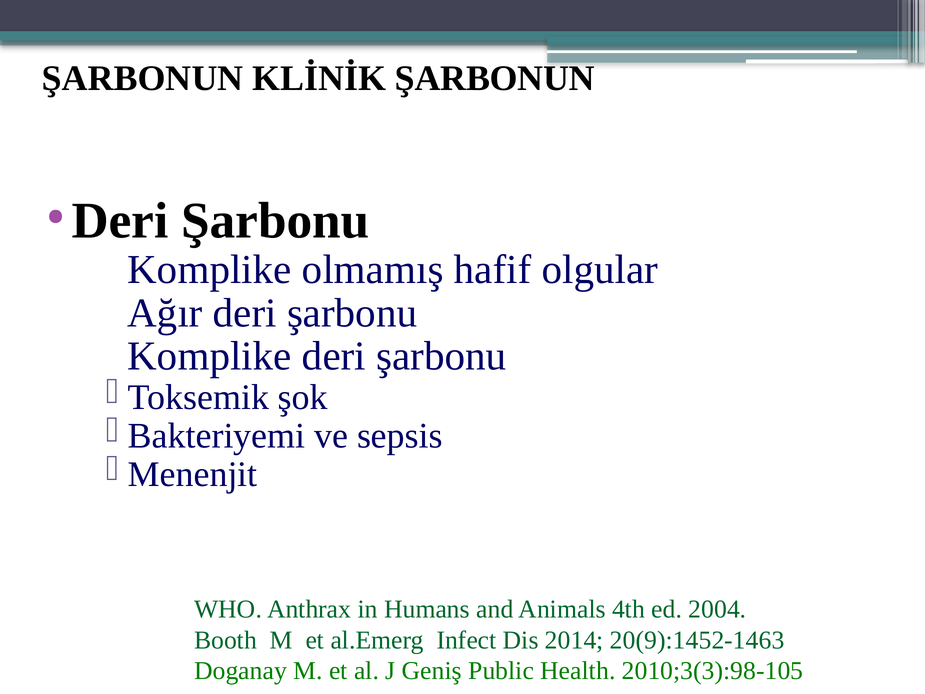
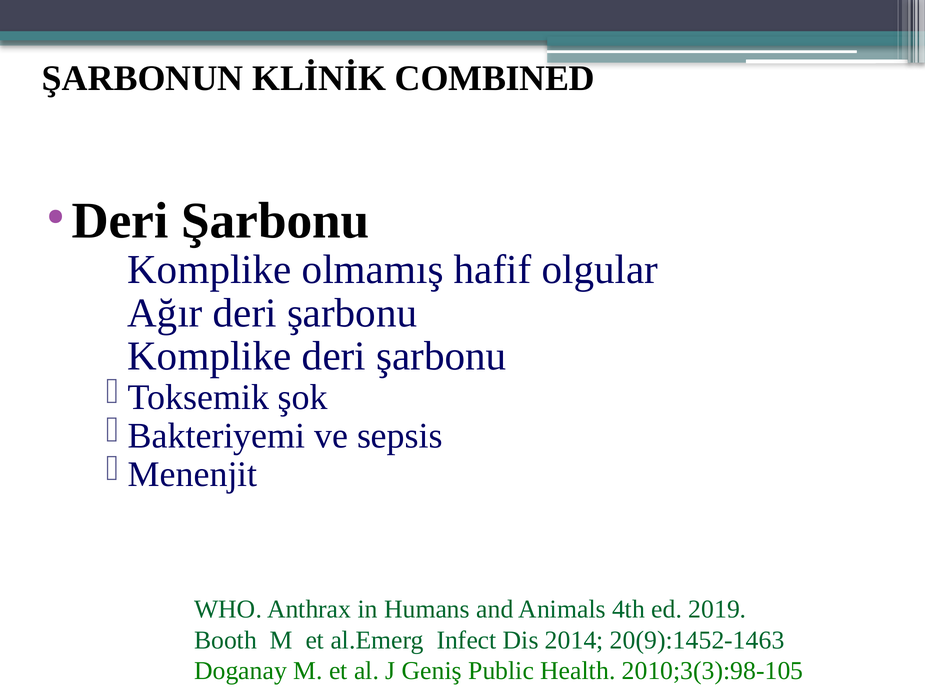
KLİNİK ŞARBONUN: ŞARBONUN -> COMBINED (495, 79)
2004: 2004 -> 2019 (717, 609)
